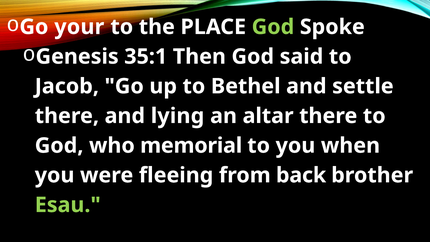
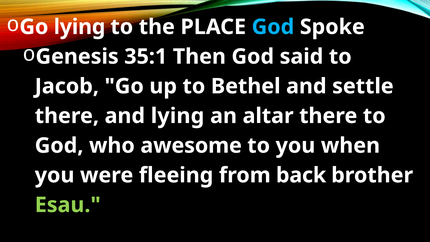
Go your: your -> lying (80, 27)
God colour: light green -> light blue (273, 27)
memorial: memorial -> awesome (191, 146)
